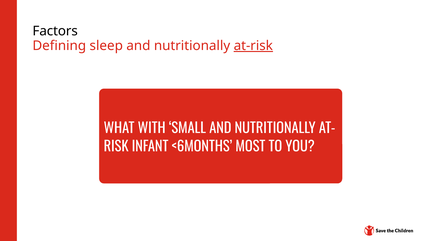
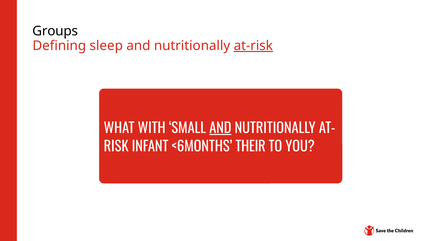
Factors: Factors -> Groups (55, 31)
AND underline: none -> present (220, 129)
MOST: MOST -> THEIR (251, 147)
